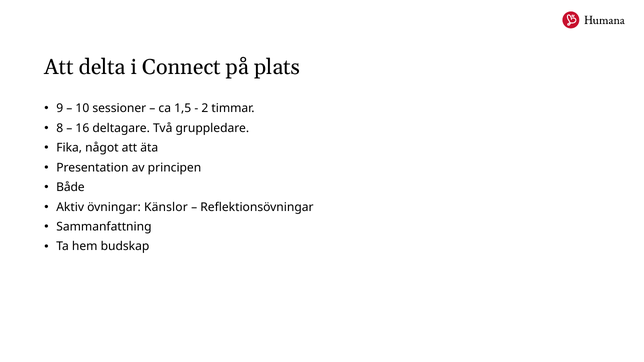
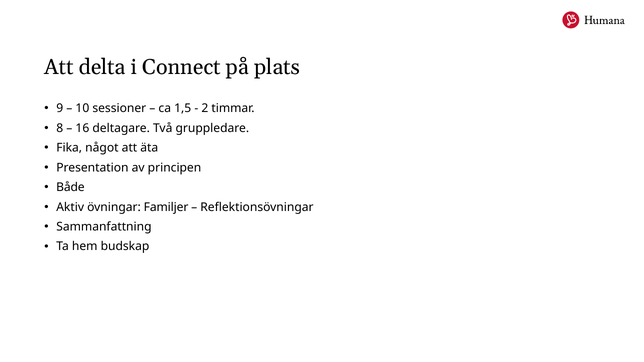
Känslor: Känslor -> Familjer (166, 207)
